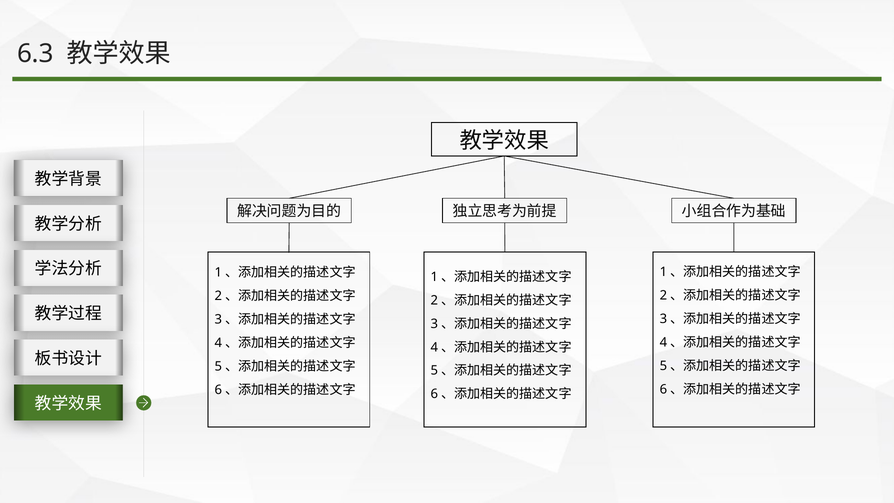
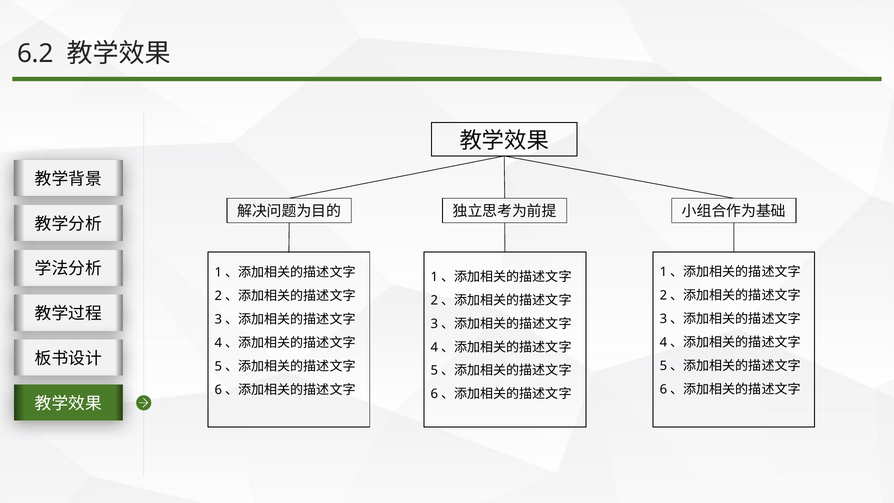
6.3: 6.3 -> 6.2 (35, 53)
